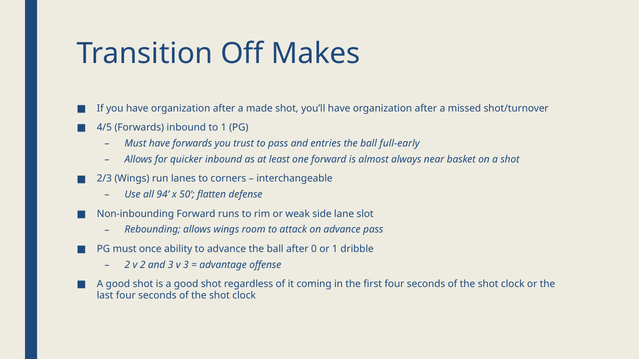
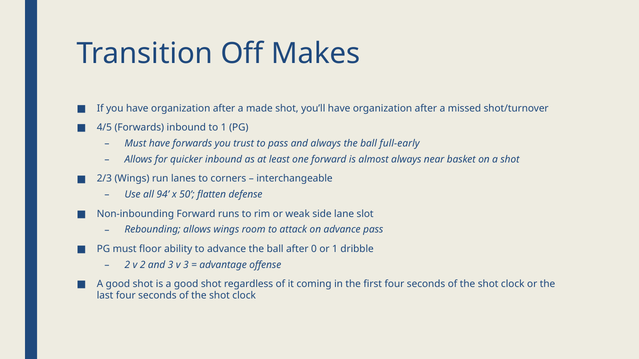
and entries: entries -> always (326, 144)
once: once -> floor (150, 249)
